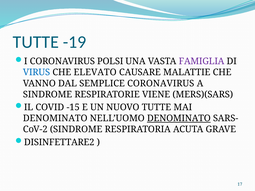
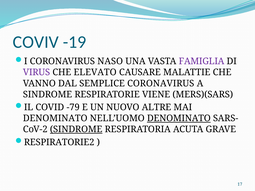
TUTTE: TUTTE -> COVIV (36, 42)
POLSI: POLSI -> NASO (110, 61)
VIRUS colour: blue -> purple (36, 72)
-15: -15 -> -79 (73, 107)
NUOVO TUTTE: TUTTE -> ALTRE (156, 107)
SINDROME underline: none -> present (76, 129)
DISINFETTARE2: DISINFETTARE2 -> RESPIRATORIE2 (59, 142)
